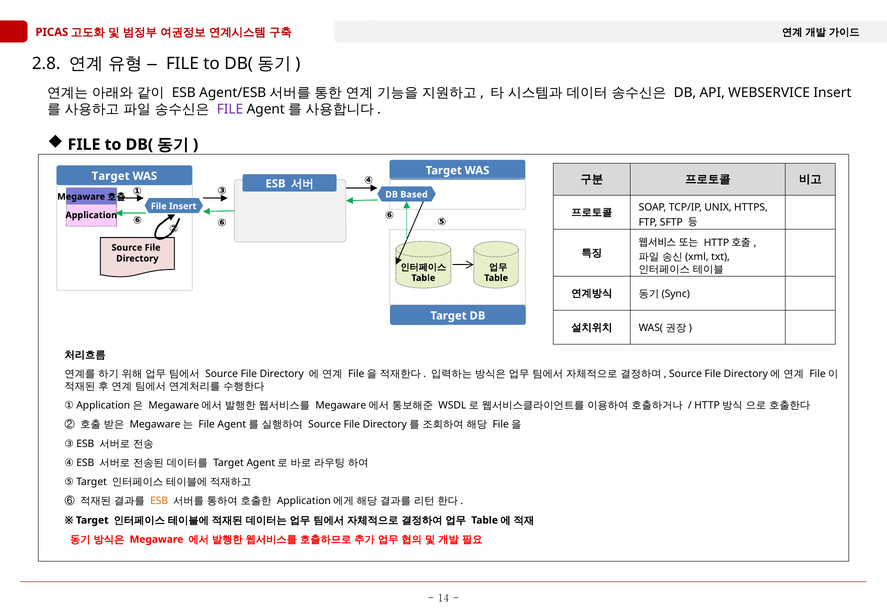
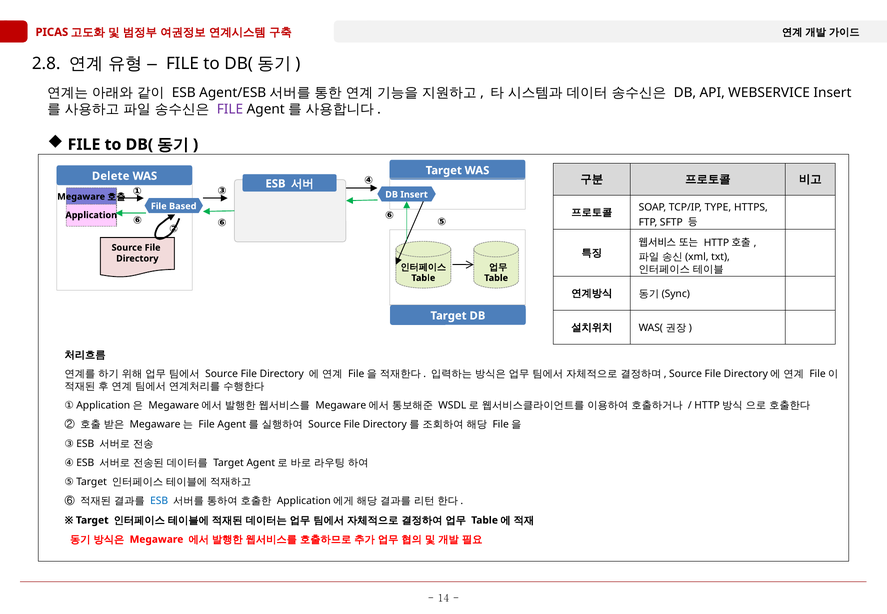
Target: Target -> Delete (111, 176)
DB Based: Based -> Insert (414, 195)
File Insert: Insert -> Based (183, 206)
UNIX: UNIX -> TYPE (718, 207)
ESB colour: orange -> blue (159, 501)
